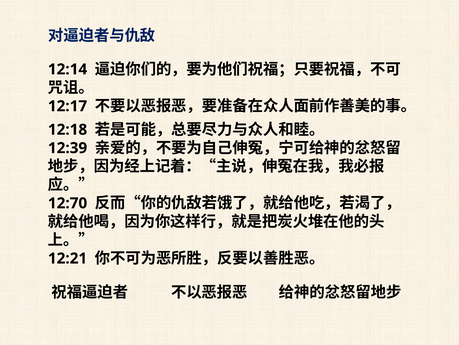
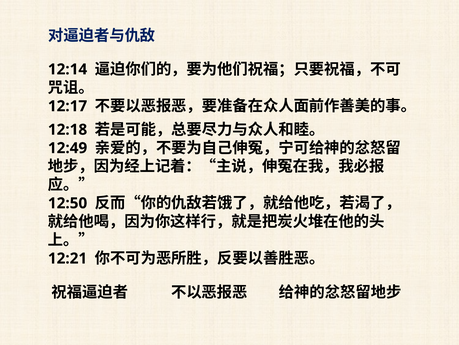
12:39: 12:39 -> 12:49 (68, 148)
12:70: 12:70 -> 12:50 (68, 203)
